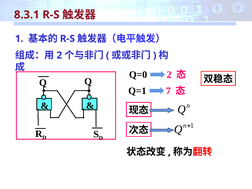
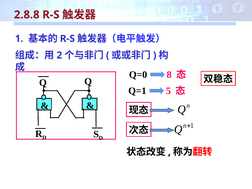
8.3.1: 8.3.1 -> 2.8.8 (27, 15)
Q=0 2: 2 -> 8 (169, 75)
7: 7 -> 5 (168, 91)
